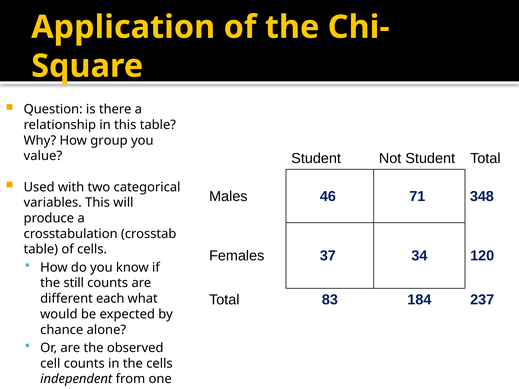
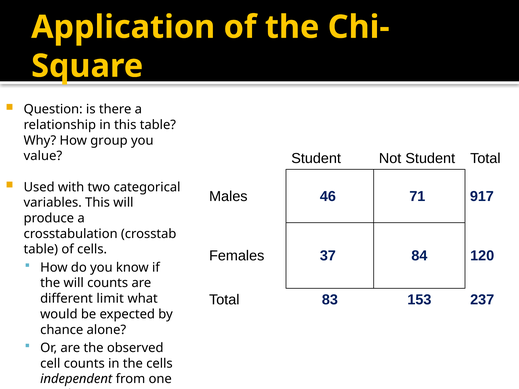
348: 348 -> 917 (482, 196)
34: 34 -> 84 (419, 256)
the still: still -> will (74, 283)
184: 184 -> 153 (419, 300)
each: each -> limit (110, 299)
